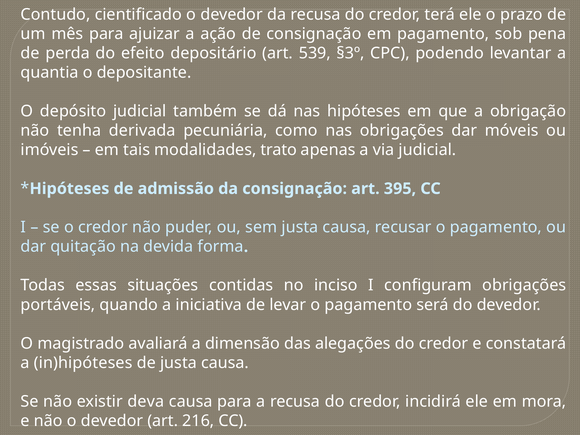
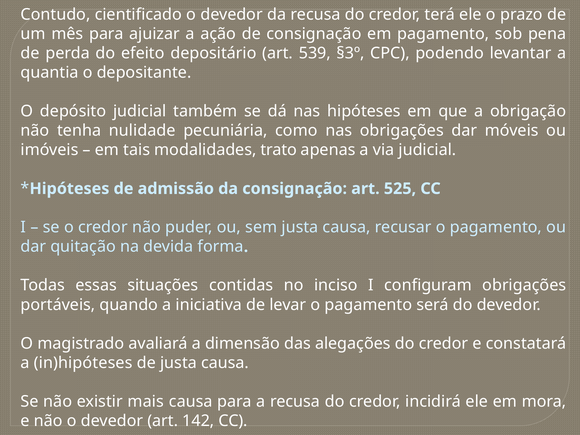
derivada: derivada -> nulidade (142, 131)
395: 395 -> 525 (400, 189)
deva: deva -> mais (146, 401)
216: 216 -> 142 (198, 421)
